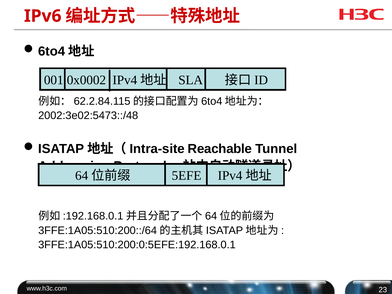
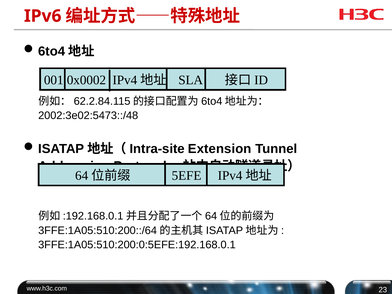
Reachable: Reachable -> Extension (220, 149)
